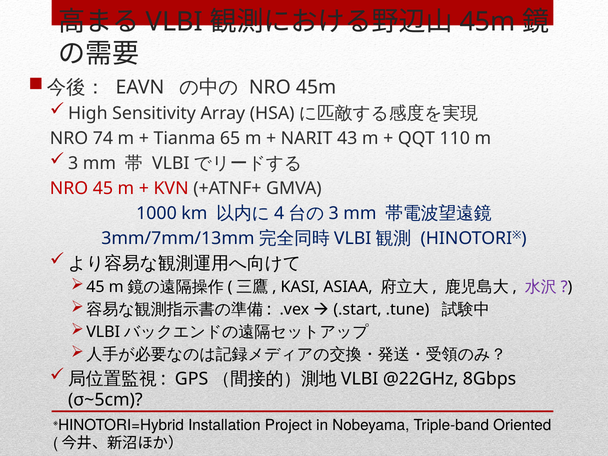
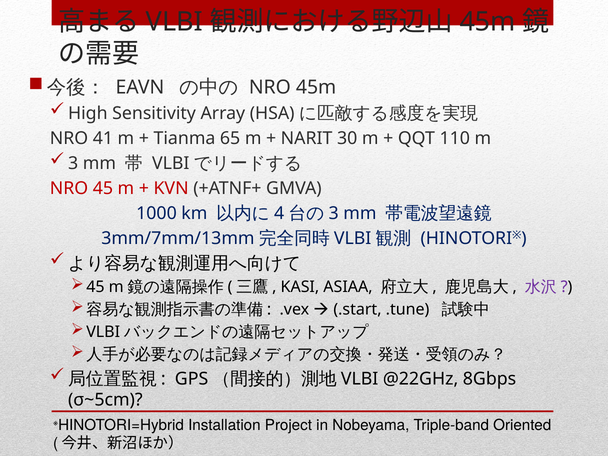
74: 74 -> 41 (103, 138)
43: 43 -> 30 (347, 138)
